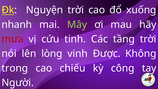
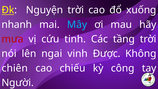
Mây colour: light green -> light blue (77, 25)
lòng: lòng -> ngai (52, 54)
trong: trong -> chiên (15, 68)
